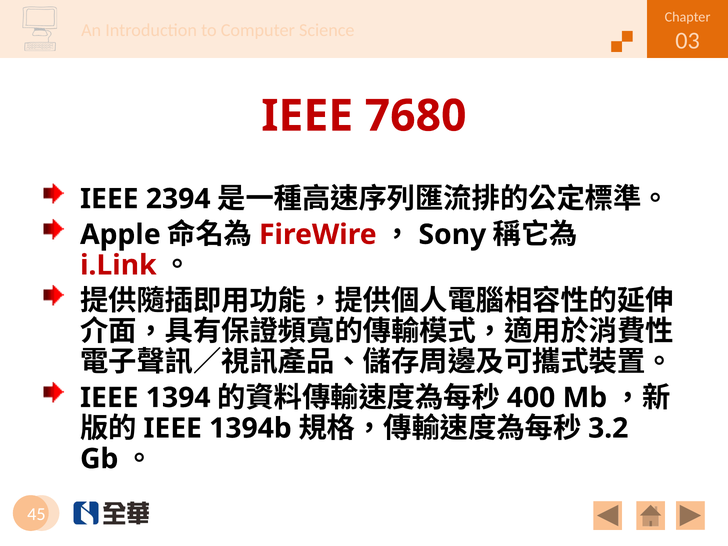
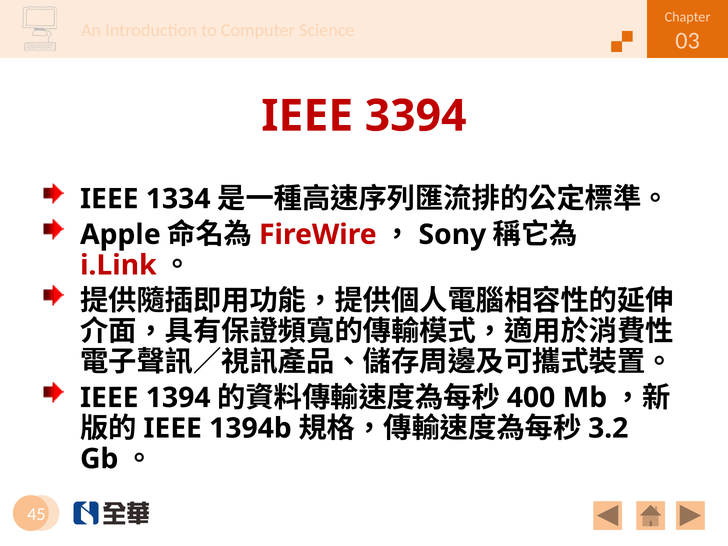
7680: 7680 -> 3394 (416, 116)
2394: 2394 -> 1334 (178, 199)
